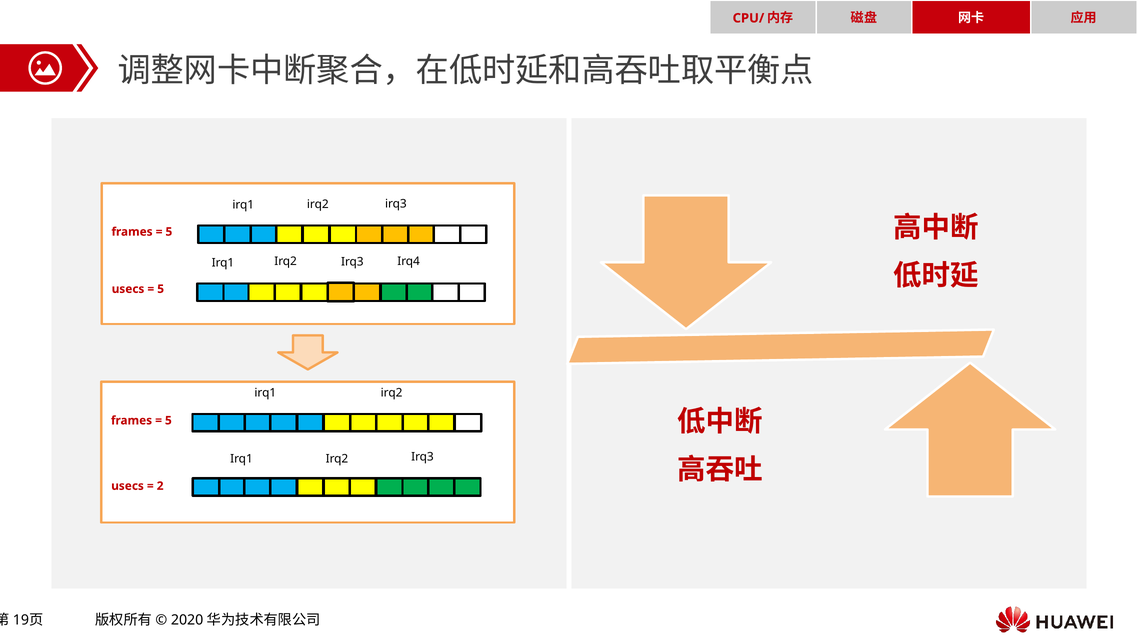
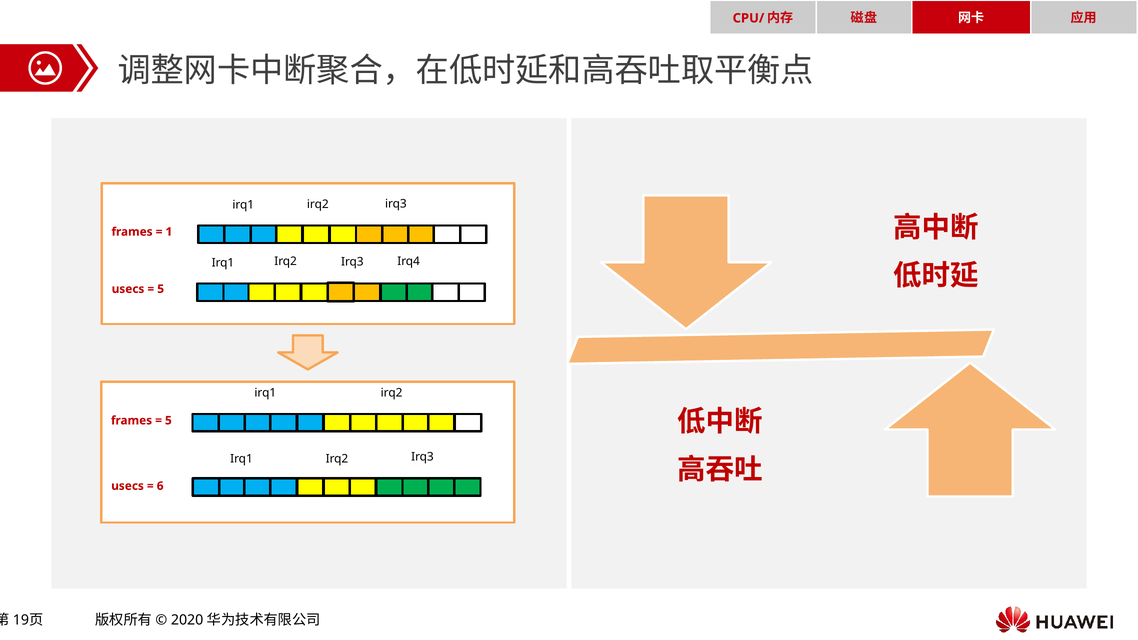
5: 5 -> 1 (169, 232)
2: 2 -> 6 (160, 486)
